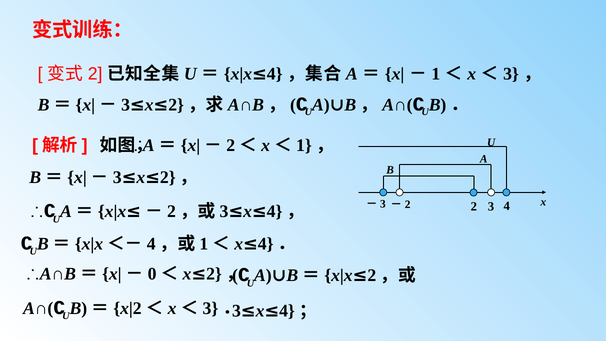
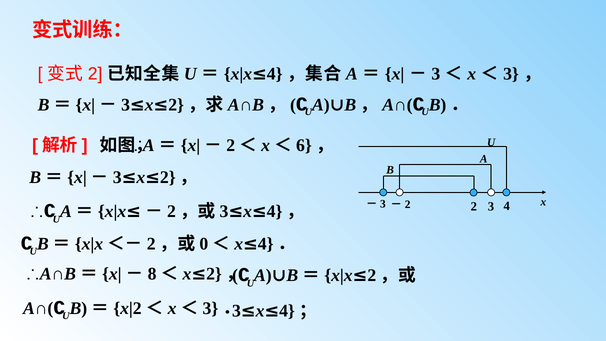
1: 1 -> 3 (436, 74)
1: 1 -> 6 (304, 145)
4: 4 -> 2 (151, 244)
1: 1 -> 0 (204, 244)
0: 0 -> 8 (152, 274)
